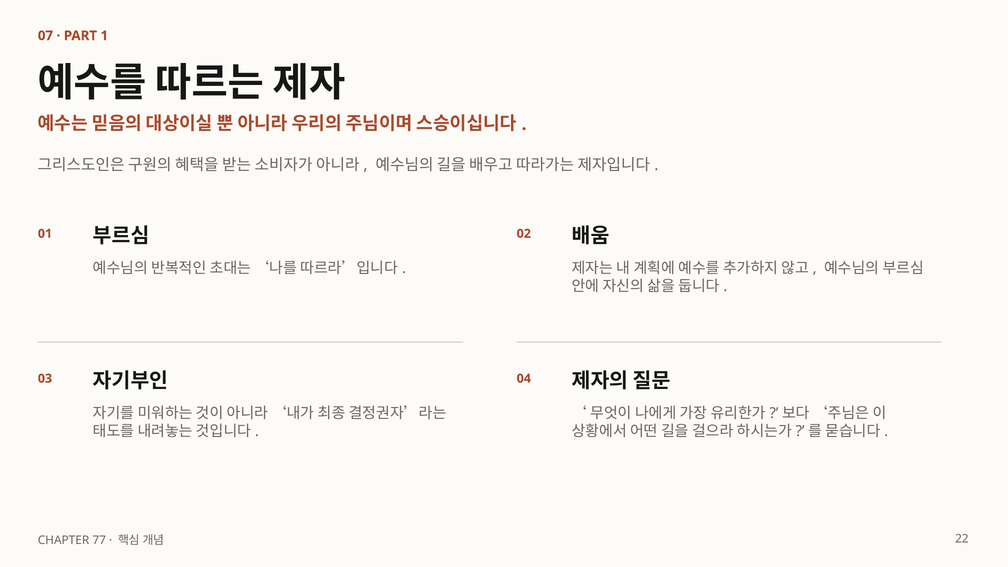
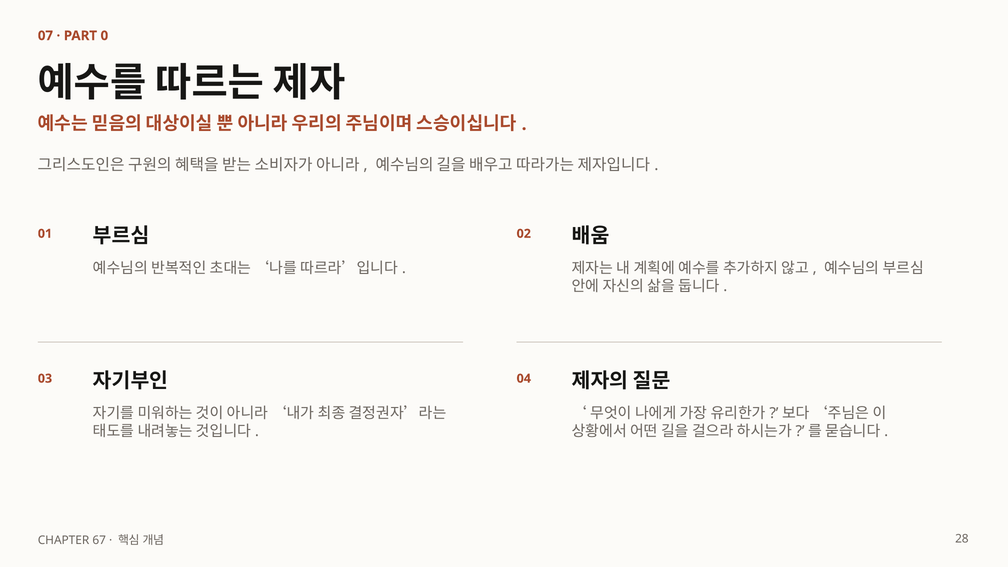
1: 1 -> 0 (104, 36)
77: 77 -> 67 (99, 540)
22: 22 -> 28 (962, 539)
